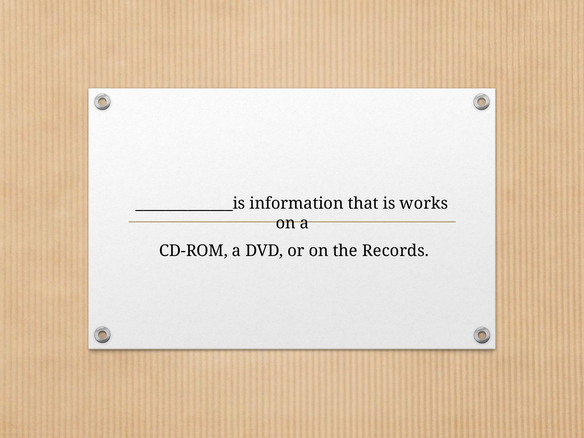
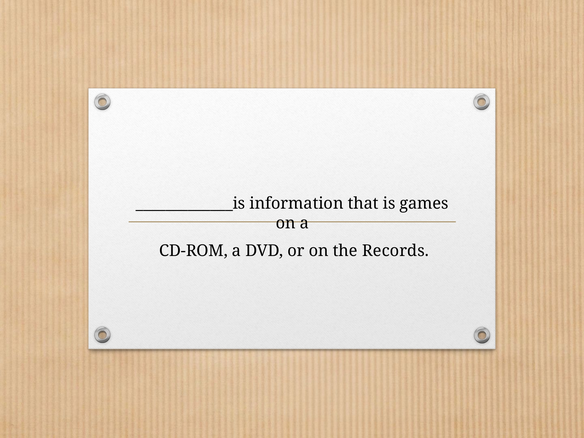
works: works -> games (424, 204)
